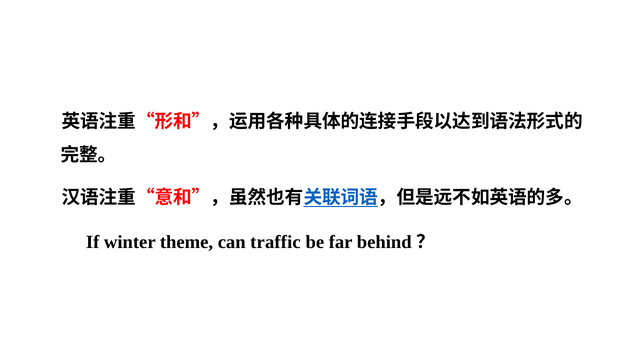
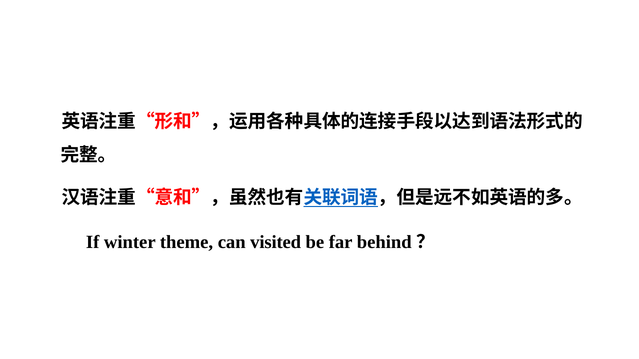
traffic: traffic -> visited (276, 243)
